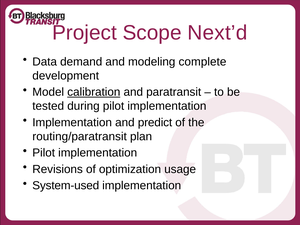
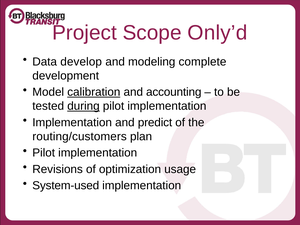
Next’d: Next’d -> Only’d (217, 33)
demand: demand -> develop (81, 62)
paratransit: paratransit -> accounting (174, 92)
during underline: none -> present (83, 106)
routing/paratransit: routing/paratransit -> routing/customers (80, 136)
